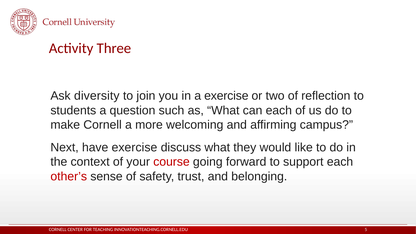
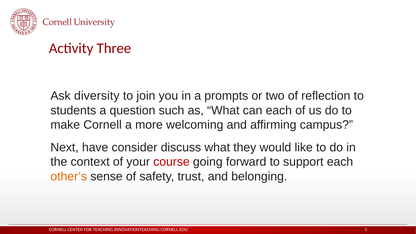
a exercise: exercise -> prompts (226, 96)
have exercise: exercise -> consider (135, 147)
other’s colour: red -> orange (69, 176)
